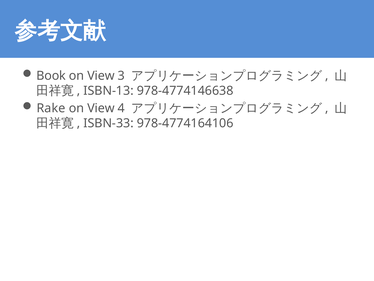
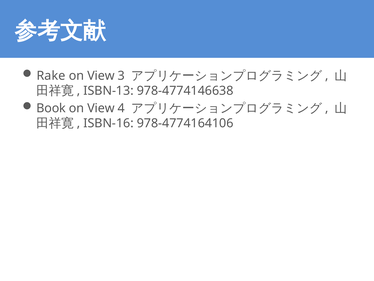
Book: Book -> Rake (51, 76)
Rake: Rake -> Book (51, 108)
ISBN-33: ISBN-33 -> ISBN-16 (108, 123)
